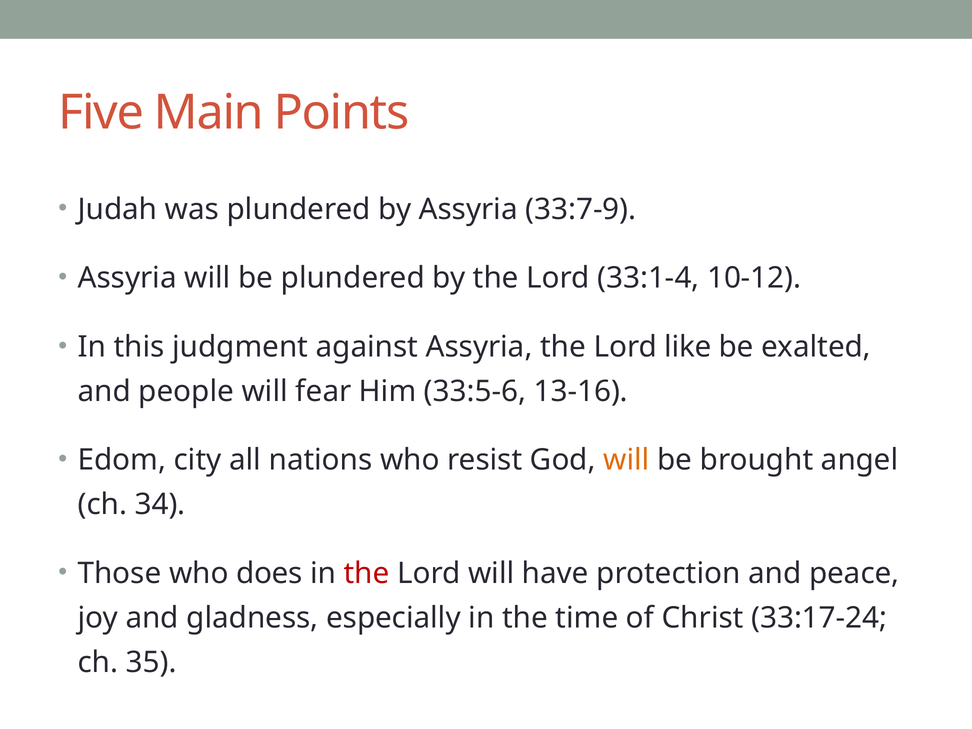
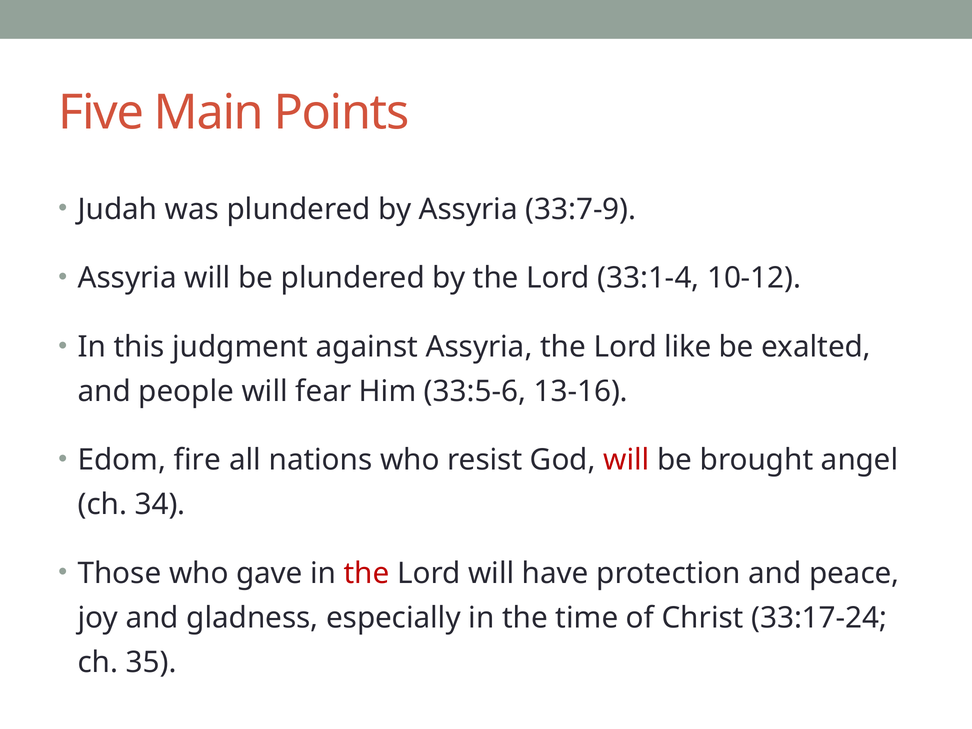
city: city -> fire (197, 460)
will colour: orange -> red (627, 460)
does: does -> gave (269, 573)
